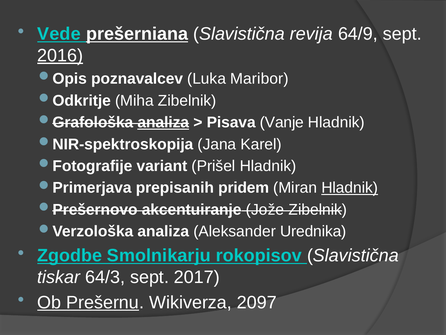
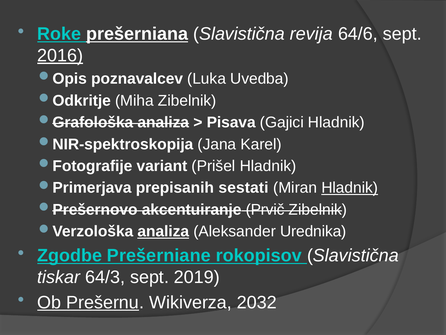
Vede: Vede -> Roke (59, 34)
64/9: 64/9 -> 64/6 (358, 34)
Maribor: Maribor -> Uvedba (259, 79)
analiza underline: present -> none (163, 122)
Vanje: Vanje -> Gajici (282, 122)
pridem: pridem -> sestati (243, 188)
Jože: Jože -> Prvič (265, 209)
analiza underline: none -> present (163, 231)
Smolnikarju: Smolnikarju -> Prešerniane (159, 255)
2017: 2017 -> 2019 (197, 277)
2097: 2097 -> 2032 (257, 302)
